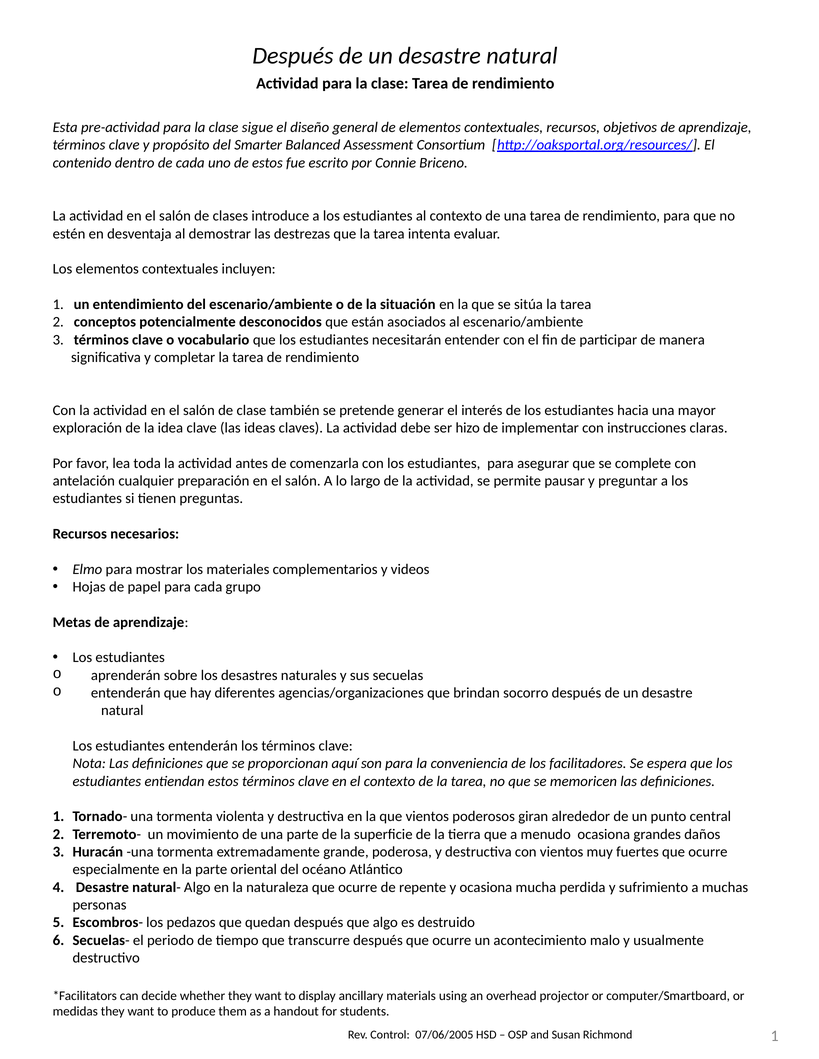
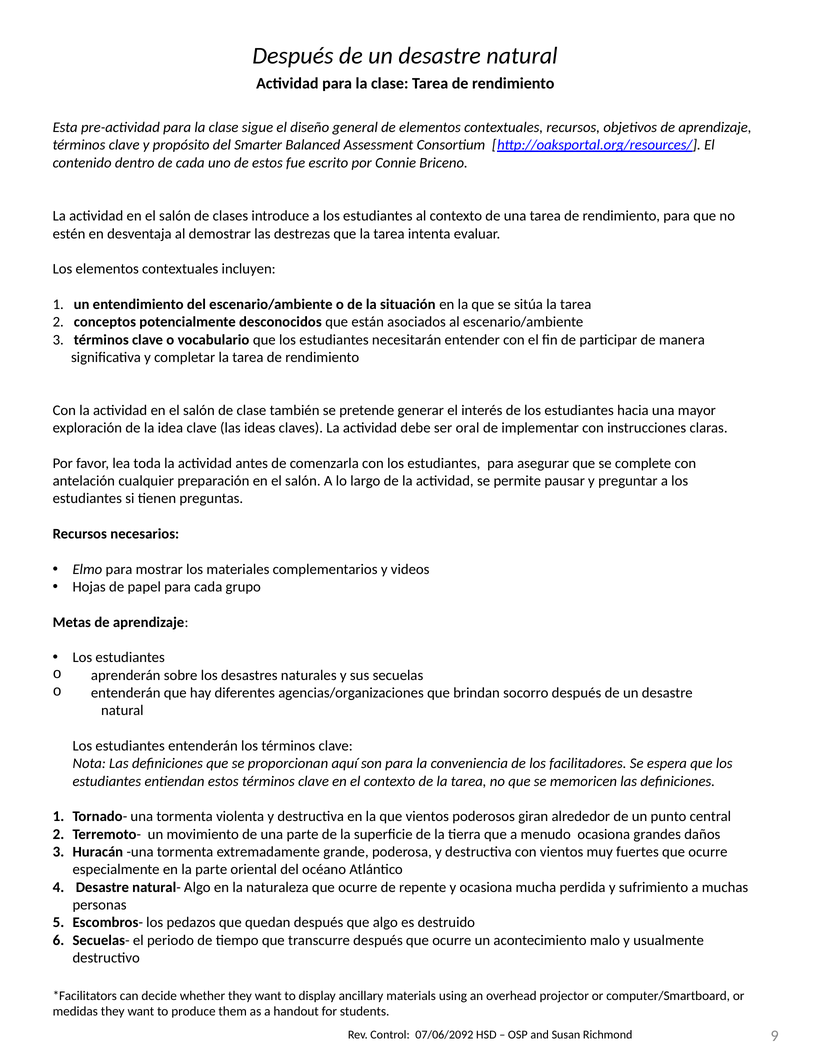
hizo: hizo -> oral (468, 428)
07/06/2005: 07/06/2005 -> 07/06/2092 (444, 1036)
Richmond 1: 1 -> 9 (775, 1037)
